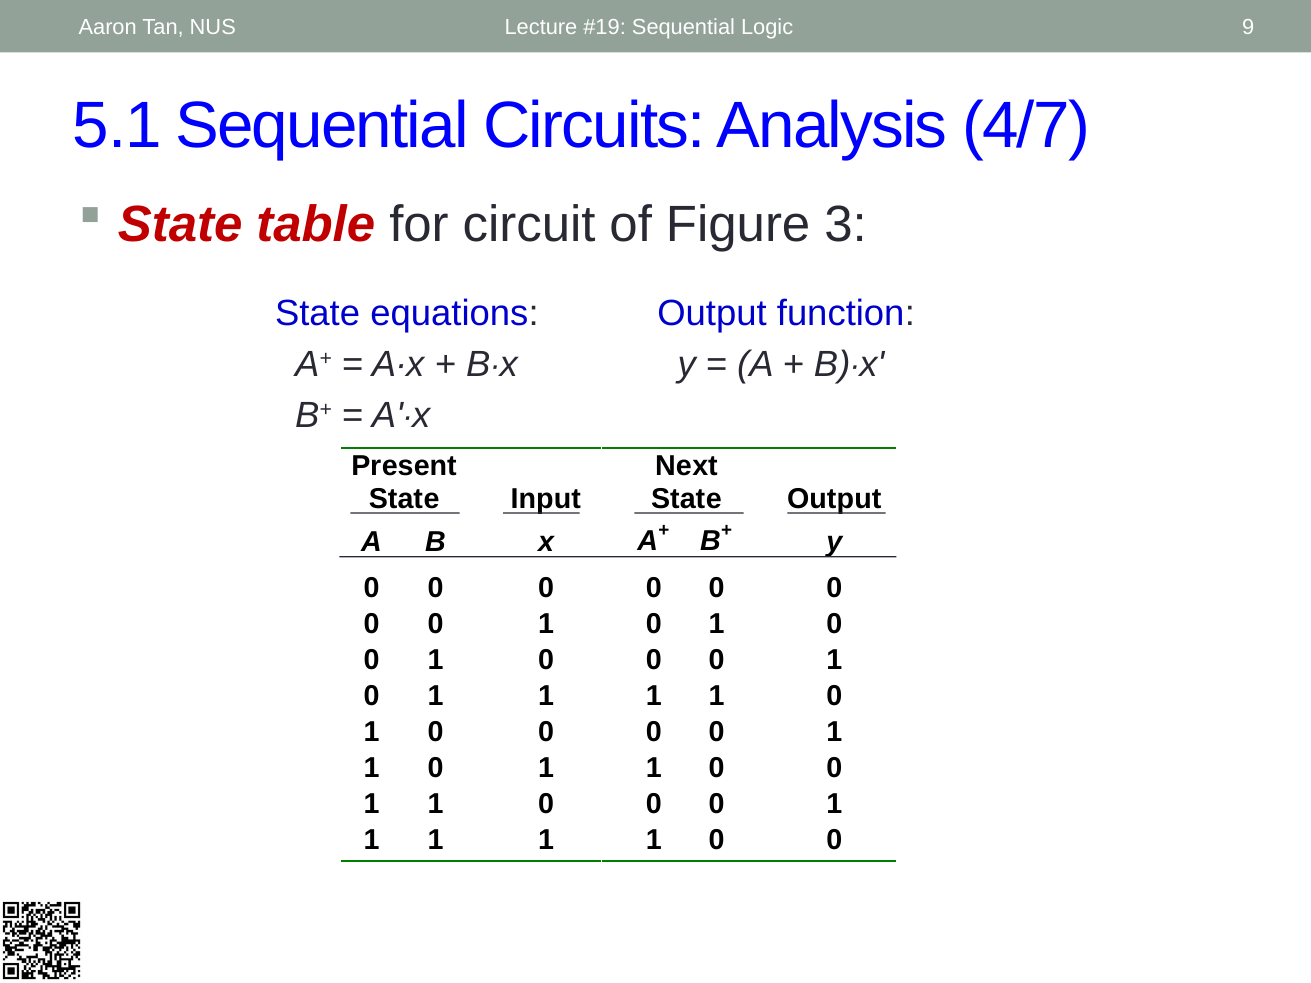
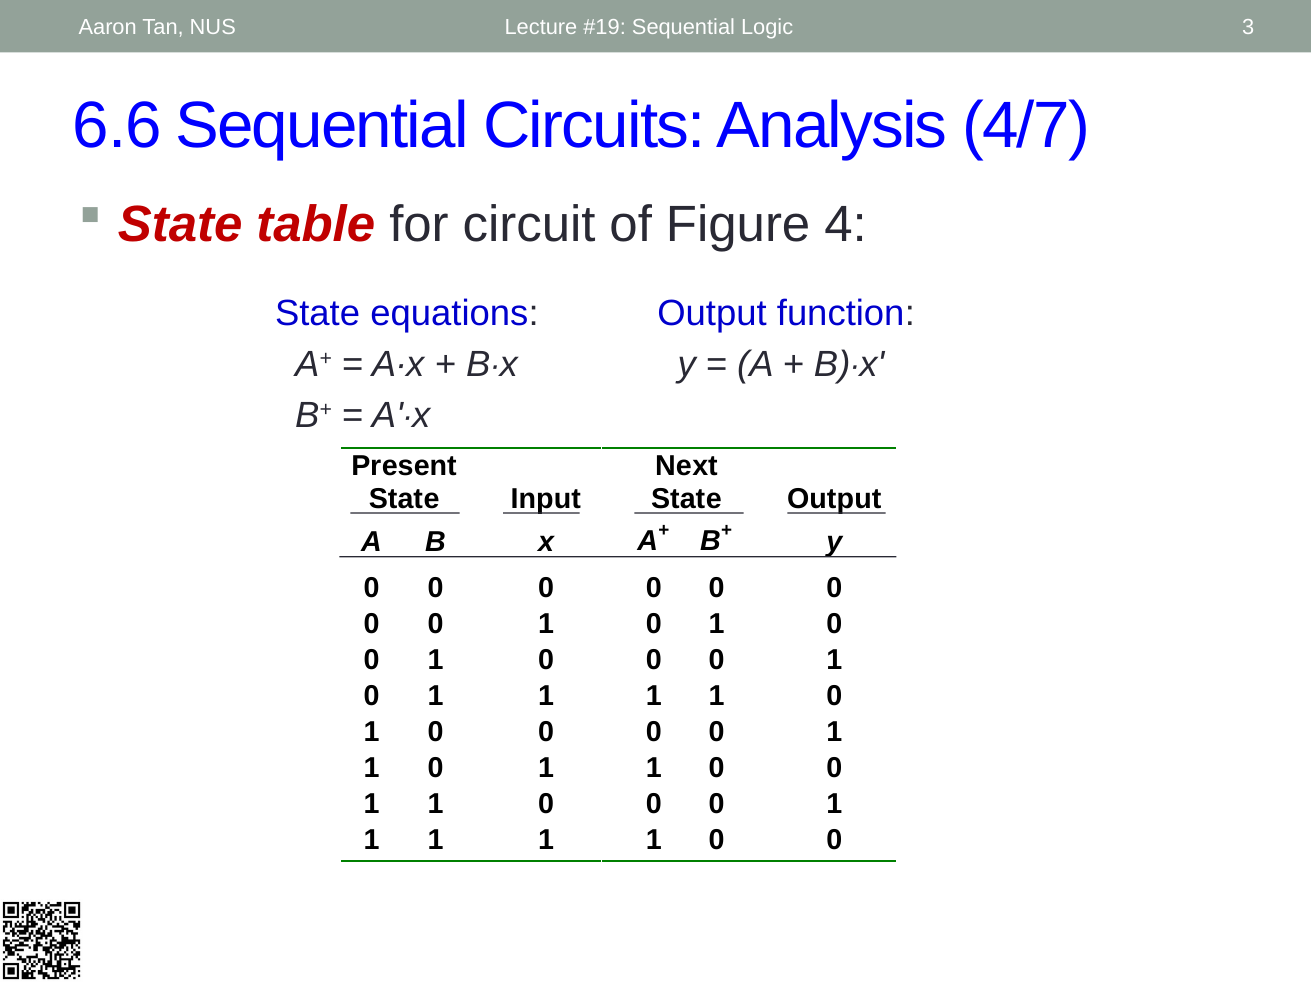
9: 9 -> 3 (1248, 28)
5.1: 5.1 -> 6.6 (117, 126)
3: 3 -> 4 (846, 225)
